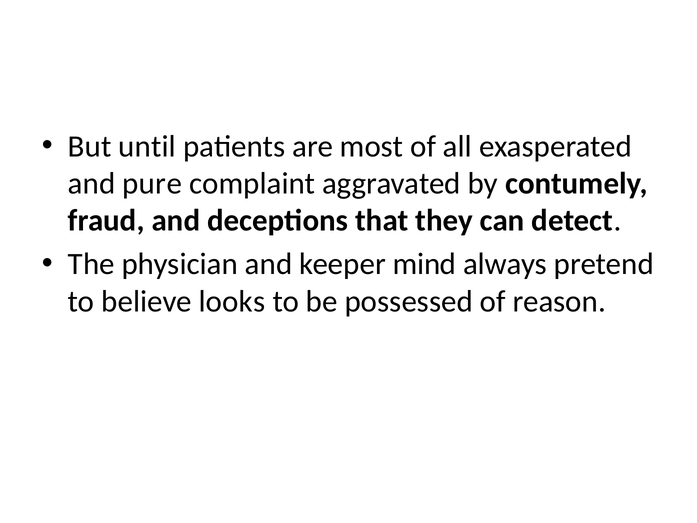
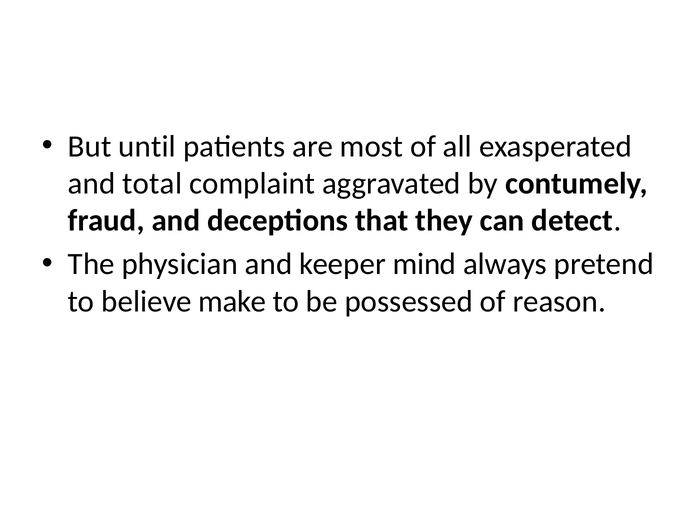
pure: pure -> total (152, 183)
looks: looks -> make (232, 301)
